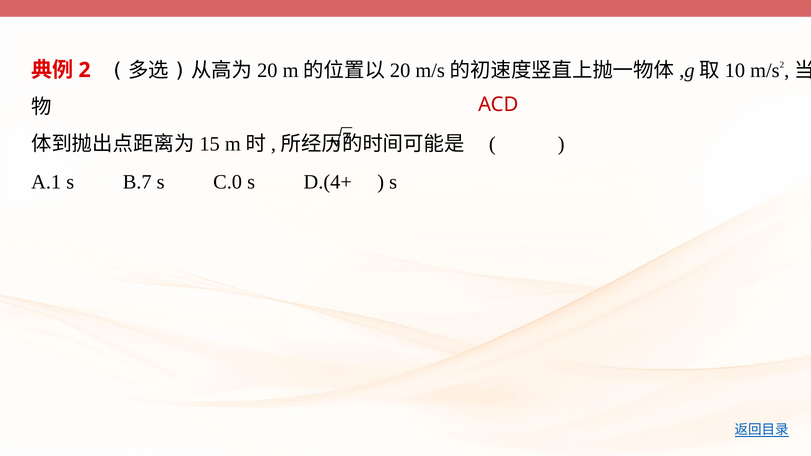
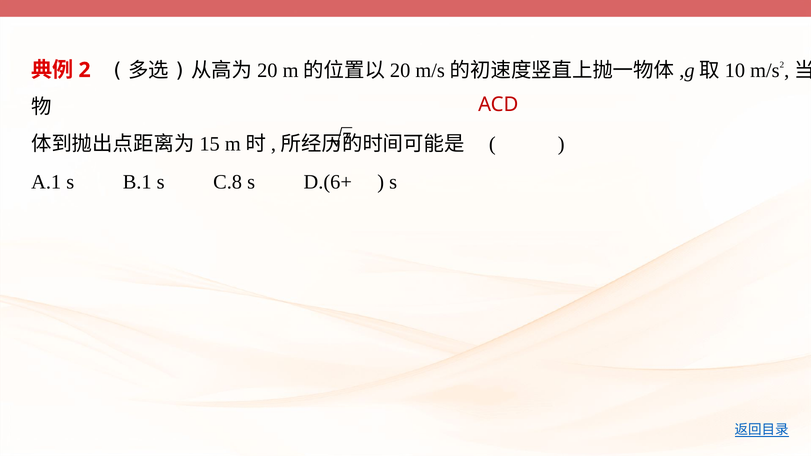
B.7: B.7 -> B.1 (137, 182)
C.0: C.0 -> C.8 (228, 182)
D.(4+: D.(4+ -> D.(6+ (328, 182)
